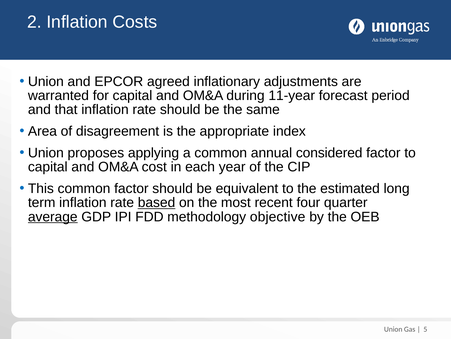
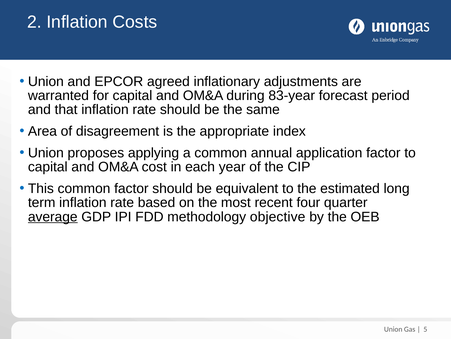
11-year: 11-year -> 83-year (292, 95)
considered: considered -> application (329, 153)
based underline: present -> none (157, 202)
